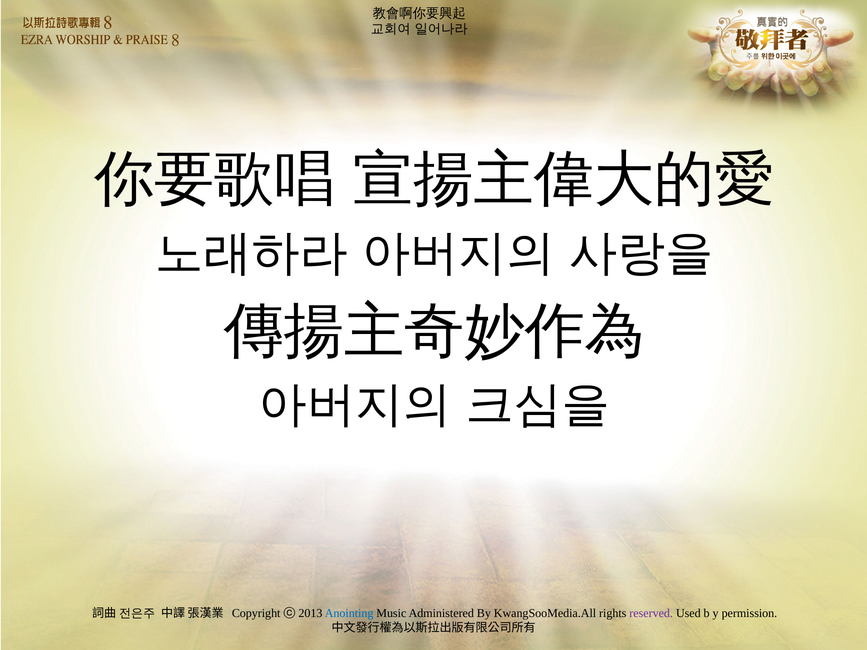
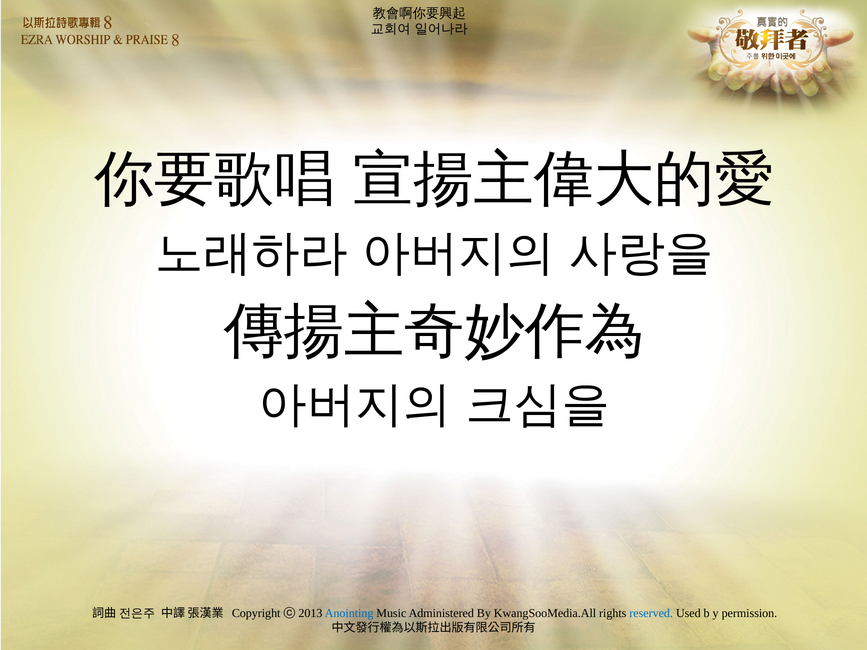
reserved colour: purple -> blue (651, 614)
